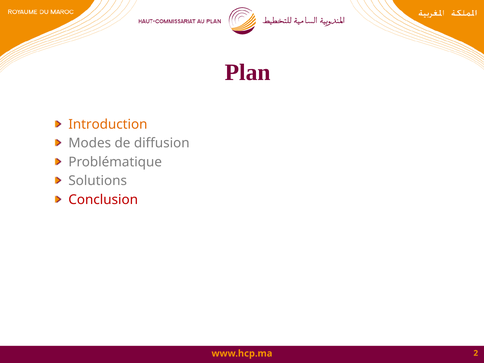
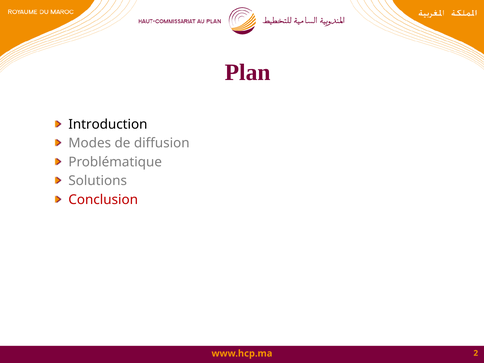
Introduction colour: orange -> black (108, 124)
